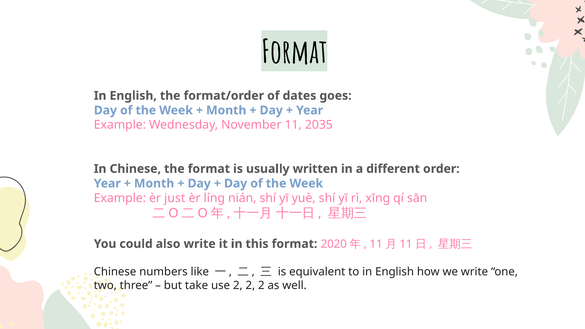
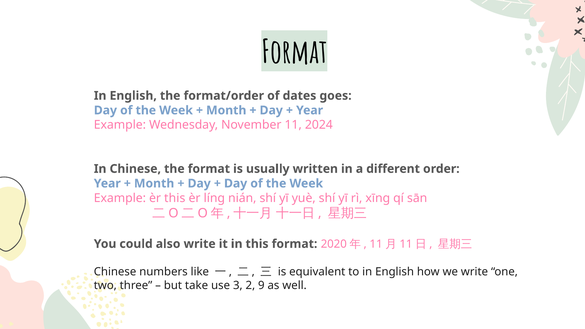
2035: 2035 -> 2024 (319, 125)
èr just: just -> this (175, 198)
use 2: 2 -> 3 (238, 285)
2: 2 -> 9 (261, 285)
